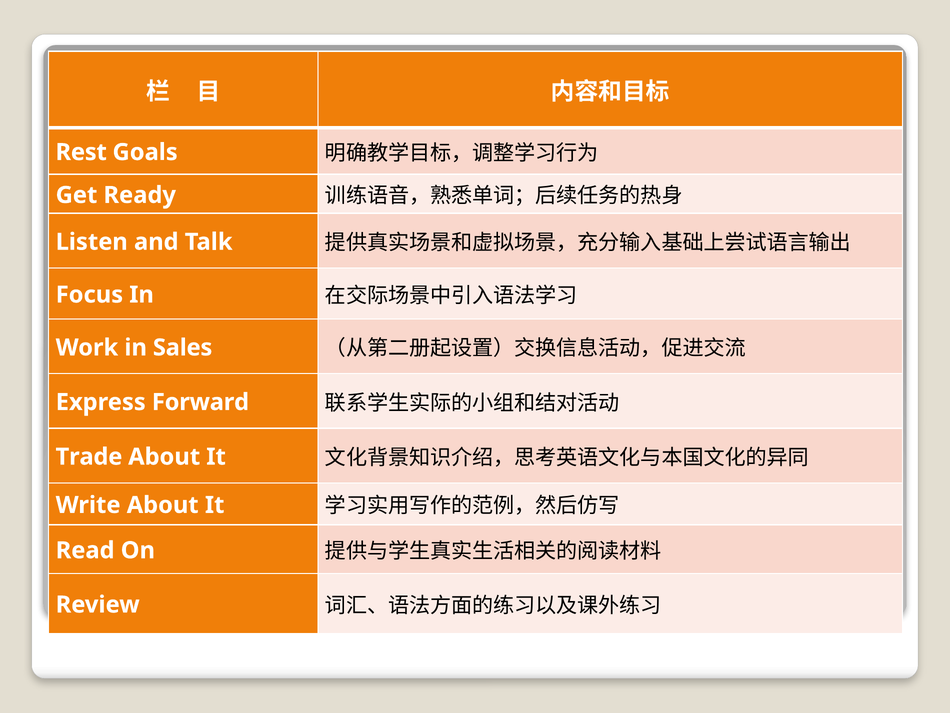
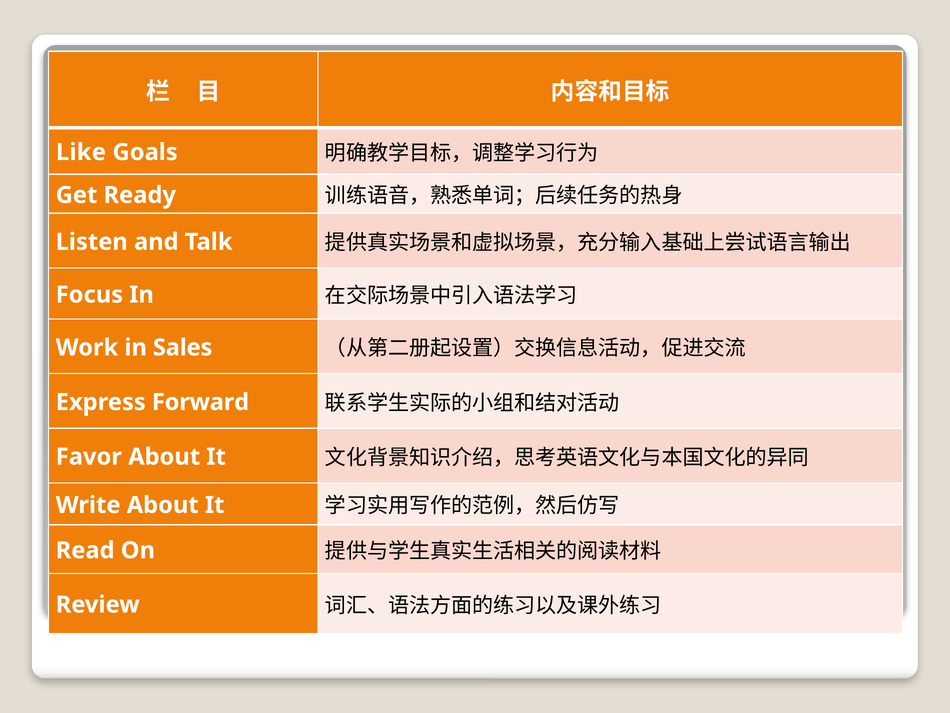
Rest: Rest -> Like (81, 152)
Trade: Trade -> Favor (89, 457)
